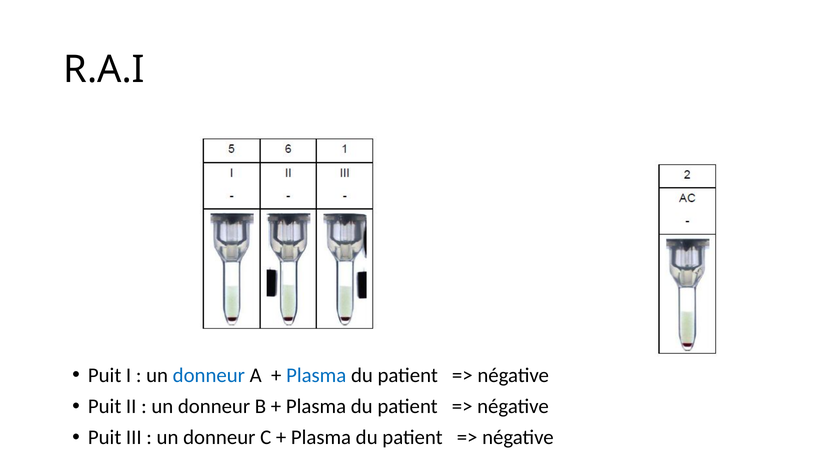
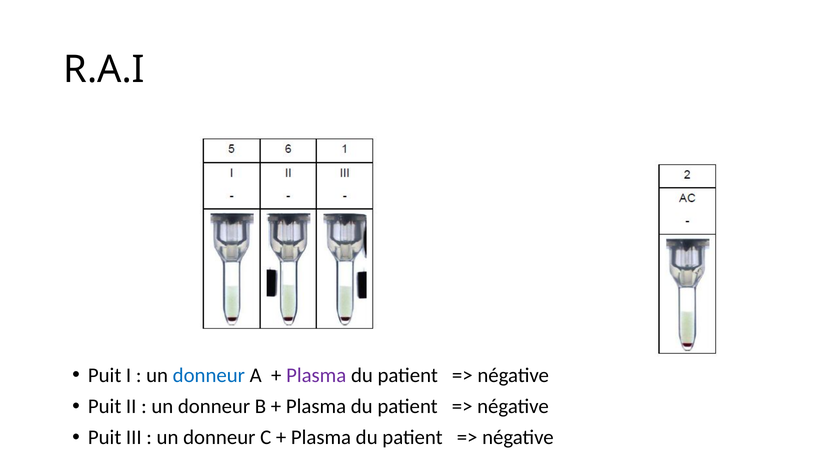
Plasma colour: blue -> purple (316, 375)
